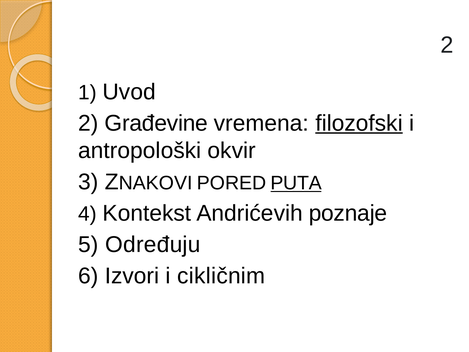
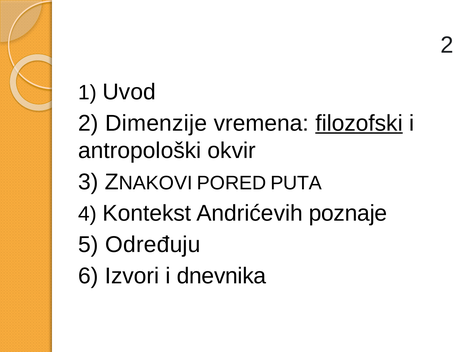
Građevine: Građevine -> Dimenzije (156, 123)
PUTA underline: present -> none (296, 183)
cikličnim: cikličnim -> dnevnika (222, 276)
